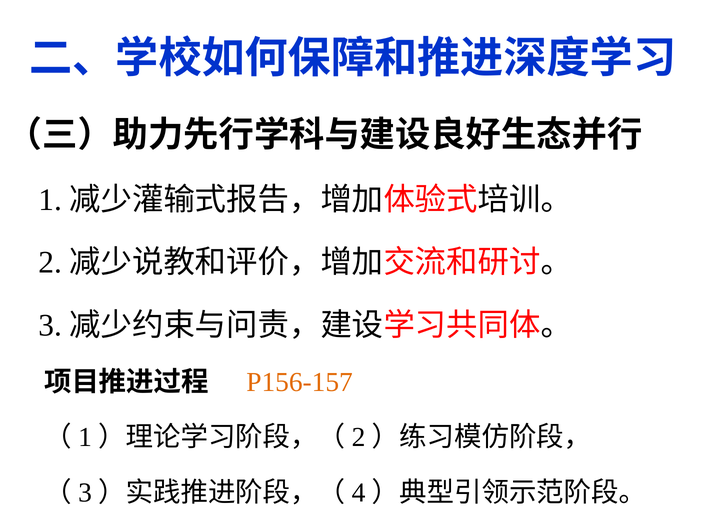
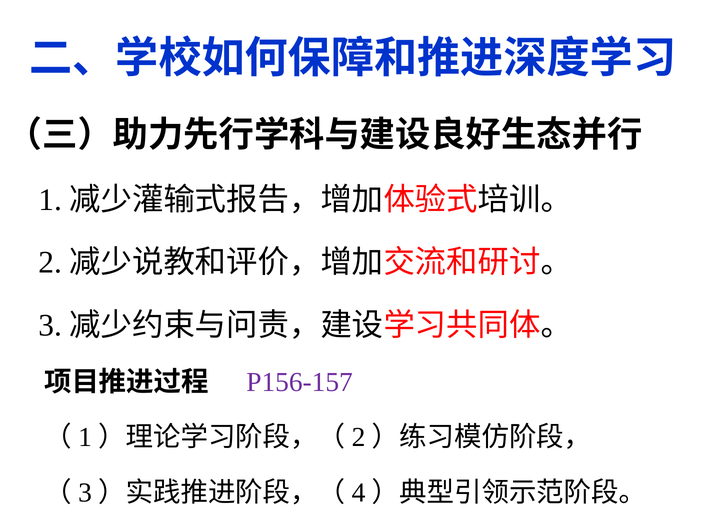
P156-157 colour: orange -> purple (300, 383)
